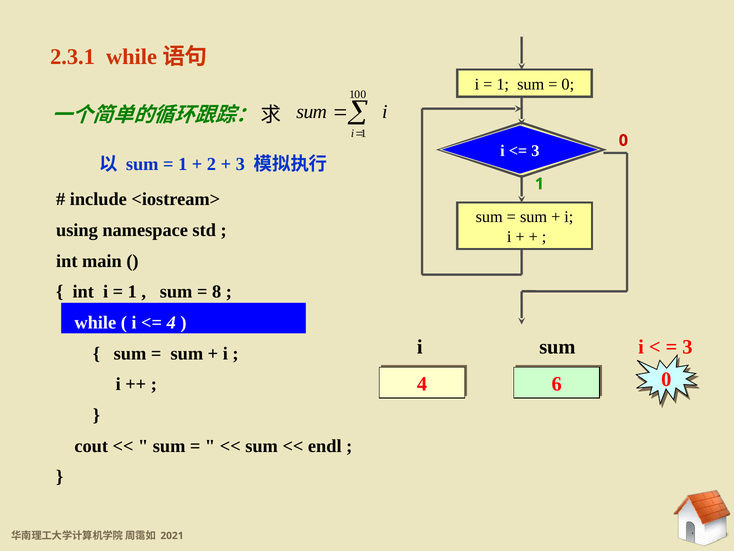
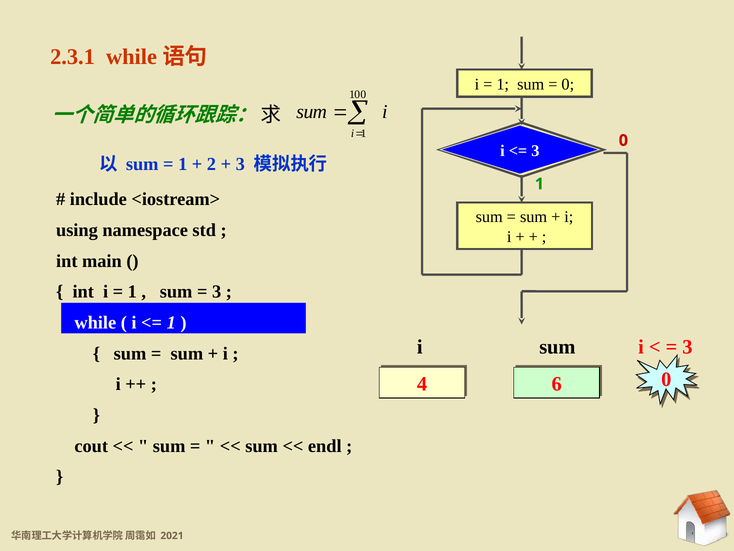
8: 8 -> 3 (217, 292)
4: 4 -> 1 (171, 322)
